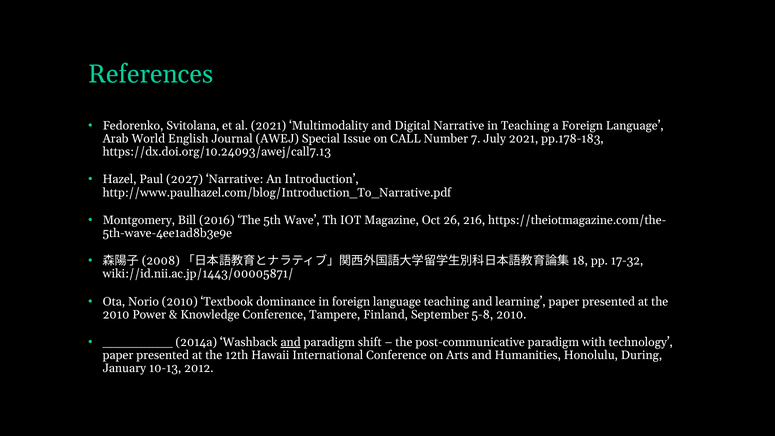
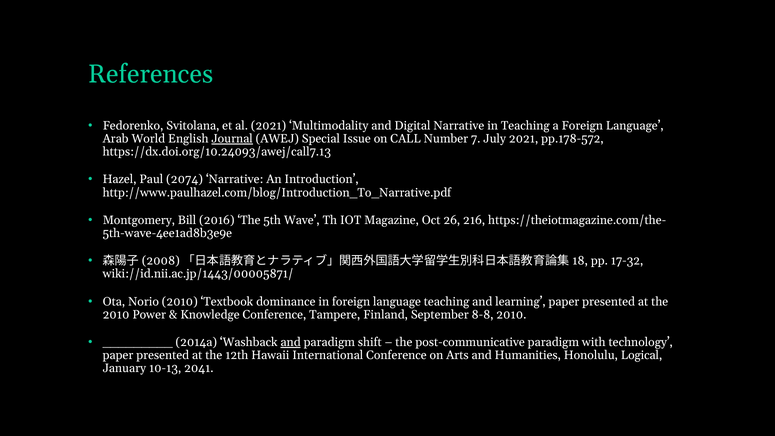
Journal underline: none -> present (232, 139)
pp.178-183: pp.178-183 -> pp.178-572 (572, 139)
2027: 2027 -> 2074 (185, 179)
5-8: 5-8 -> 8-8 (483, 315)
During: During -> Logical (642, 355)
2012: 2012 -> 2041 (199, 368)
